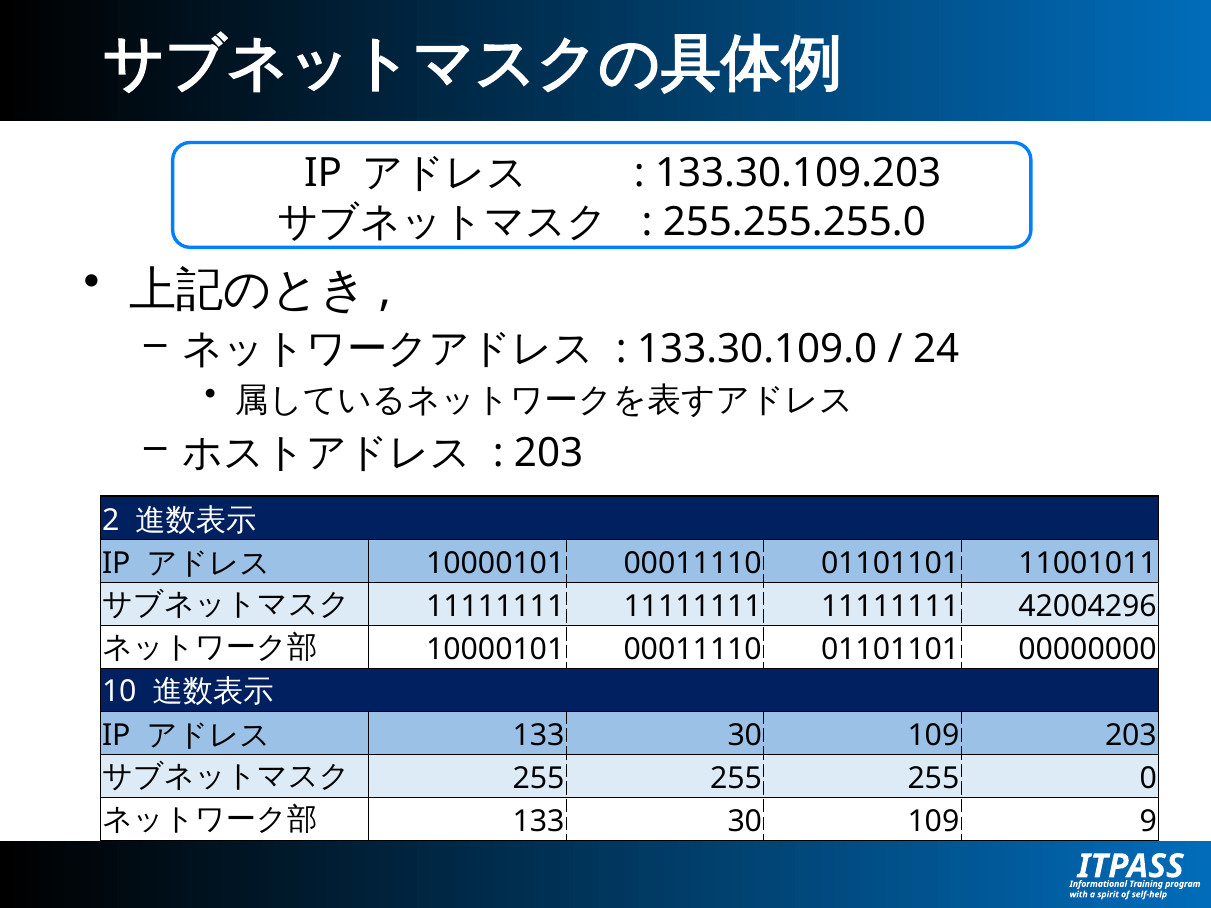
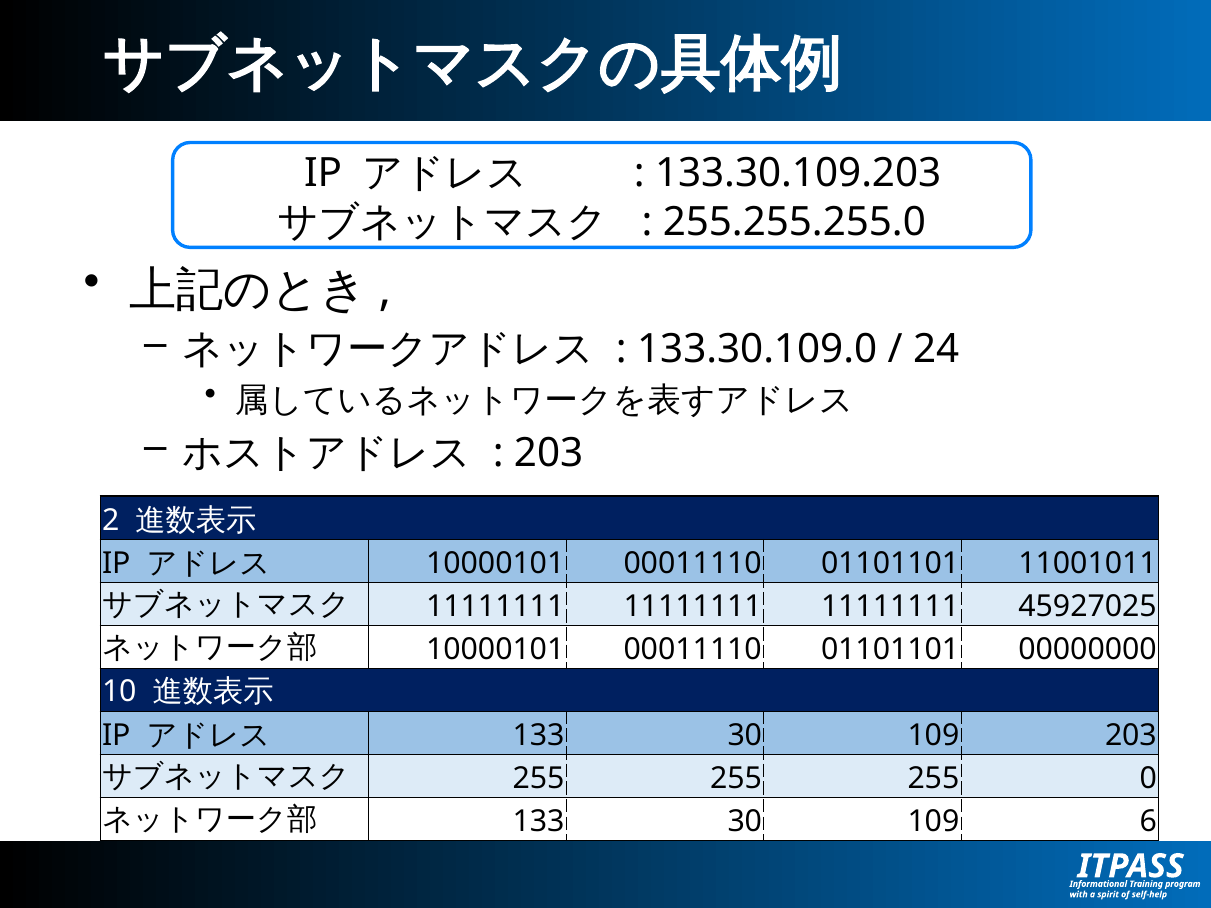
42004296: 42004296 -> 45927025 (1088, 606)
9: 9 -> 6 (1148, 822)
